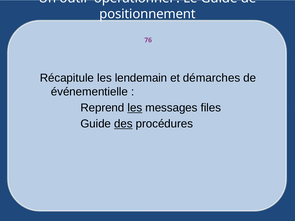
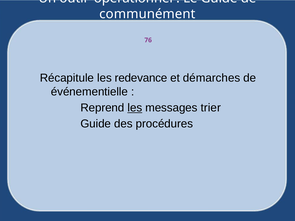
positionnement: positionnement -> communément (147, 14)
lendemain: lendemain -> redevance (141, 78)
files: files -> trier (211, 108)
des underline: present -> none (123, 124)
